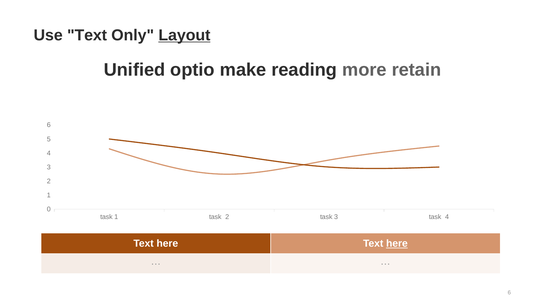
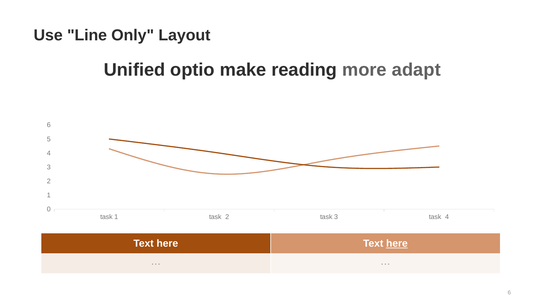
Use Text: Text -> Line (87, 35)
Layout underline: present -> none (184, 35)
retain: retain -> adapt (416, 70)
